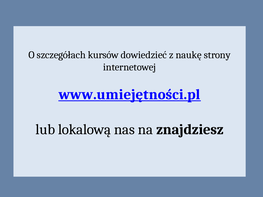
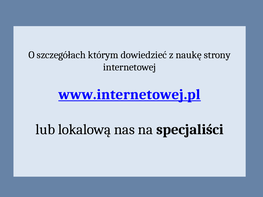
kursów: kursów -> którym (103, 55)
www.umiejętności.pl: www.umiejętności.pl -> www.internetowej.pl (129, 95)
znajdziesz: znajdziesz -> specjaliści (190, 130)
